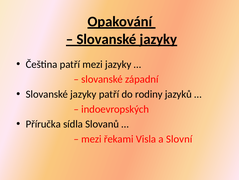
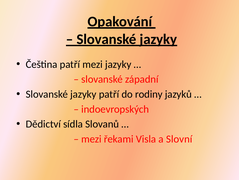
Příručka: Příručka -> Dědictví (43, 124)
